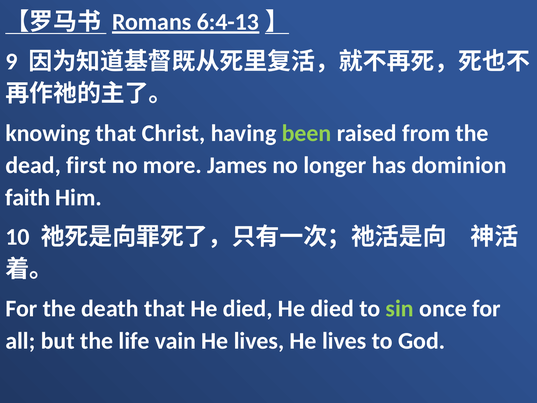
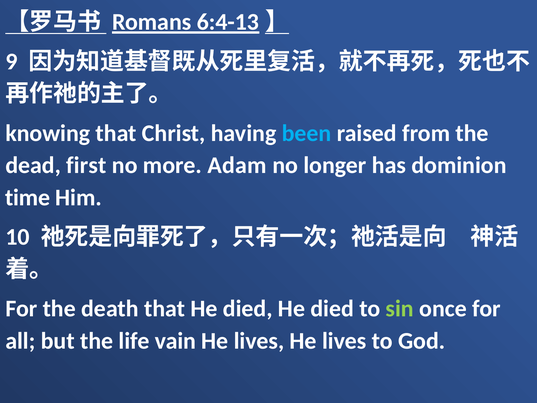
been colour: light green -> light blue (307, 133)
James: James -> Adam (237, 165)
faith: faith -> time (28, 197)
